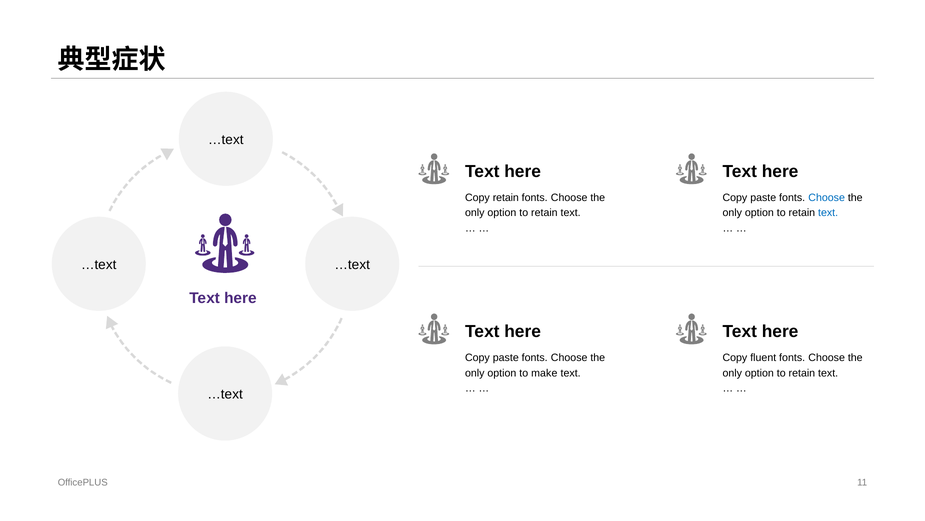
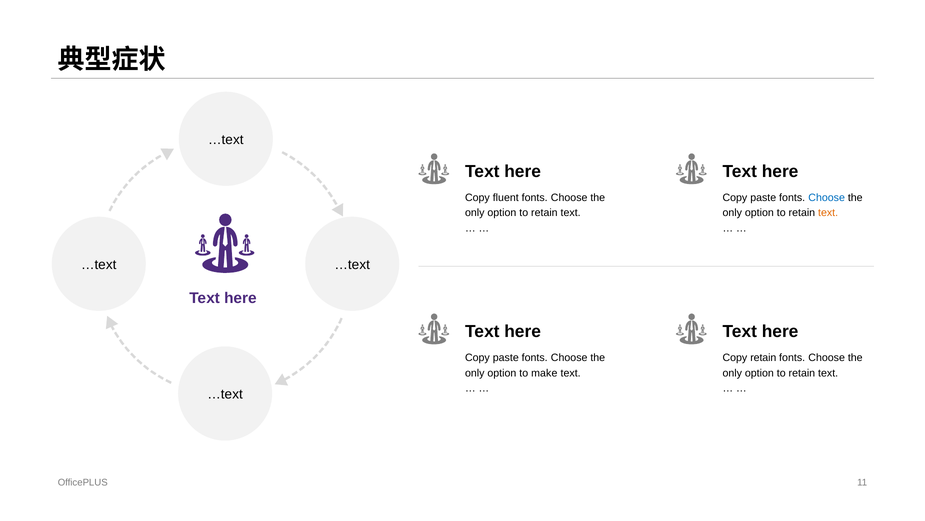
Copy retain: retain -> fluent (506, 197)
text colour: blue -> orange (828, 213)
Copy fluent: fluent -> retain (763, 357)
